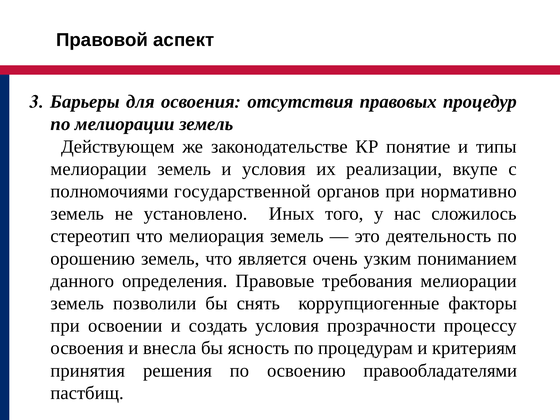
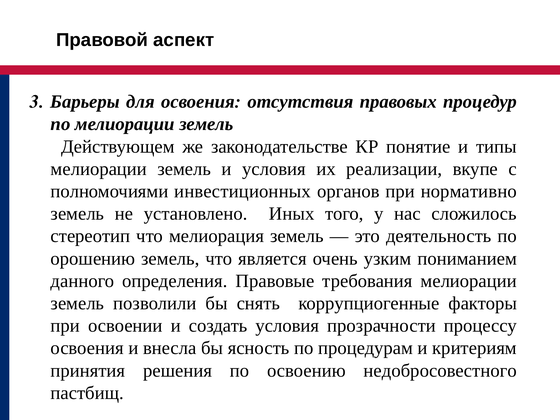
государственной: государственной -> инвестиционных (243, 191)
правообладателями: правообладателями -> недобросовестного (440, 371)
